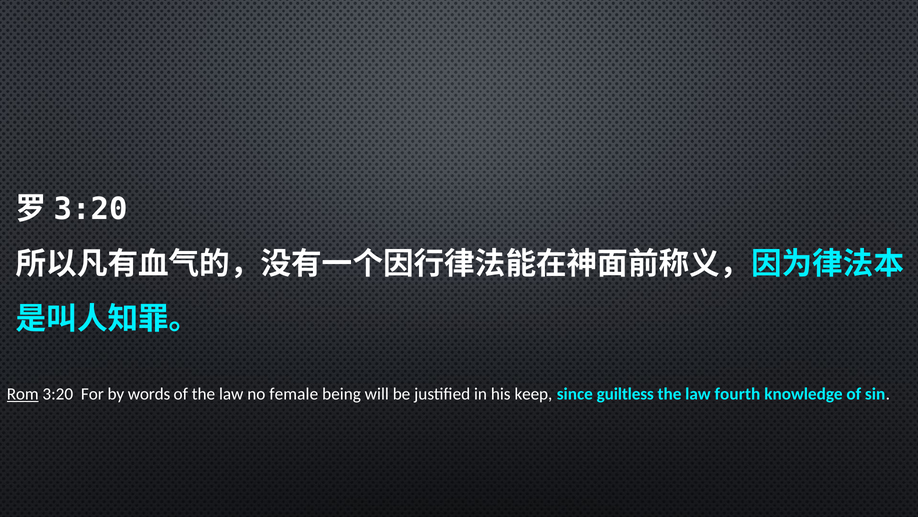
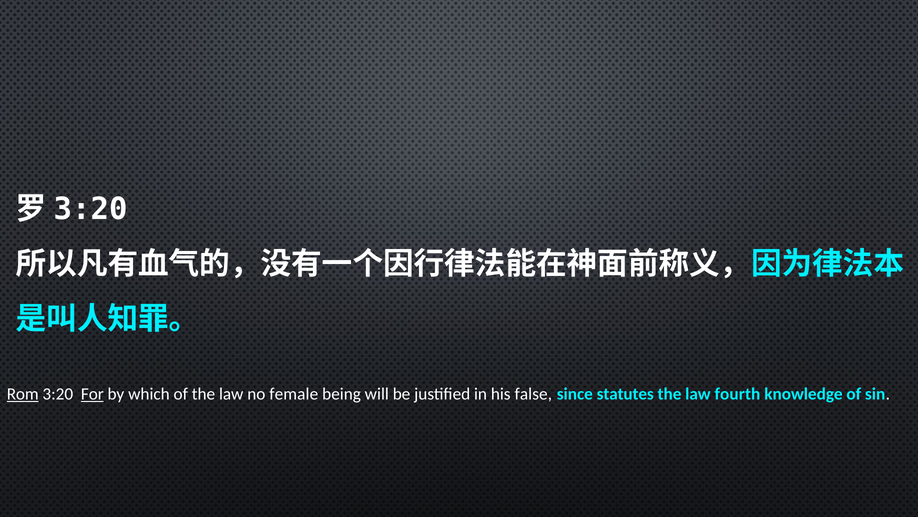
For underline: none -> present (92, 393)
words: words -> which (149, 393)
keep: keep -> false (533, 393)
guiltless: guiltless -> statutes (625, 393)
